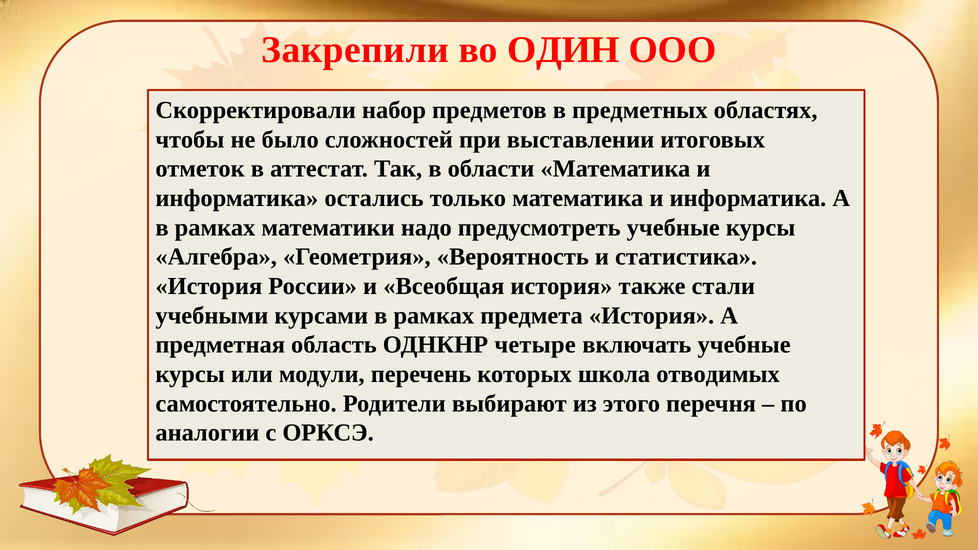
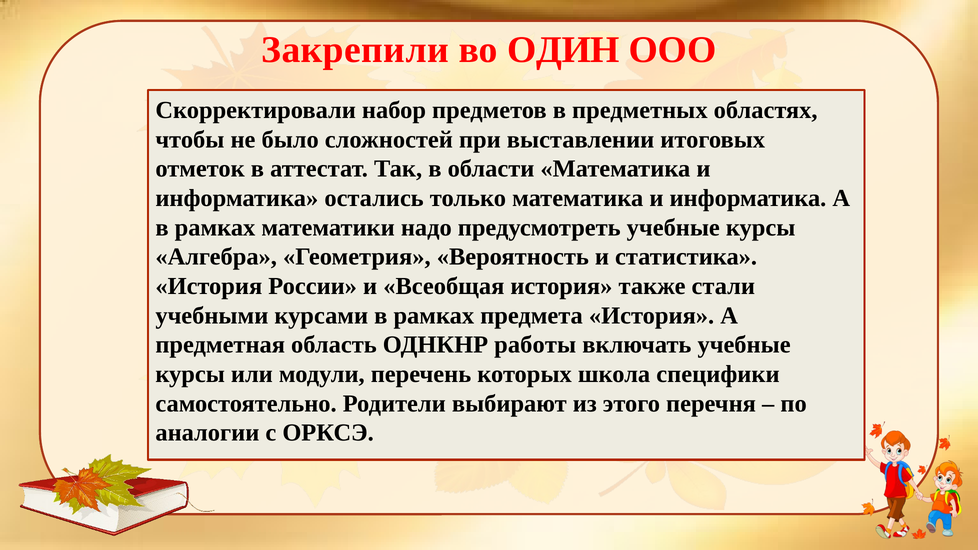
четыре: четыре -> работы (535, 345)
отводимых: отводимых -> специфики (718, 374)
